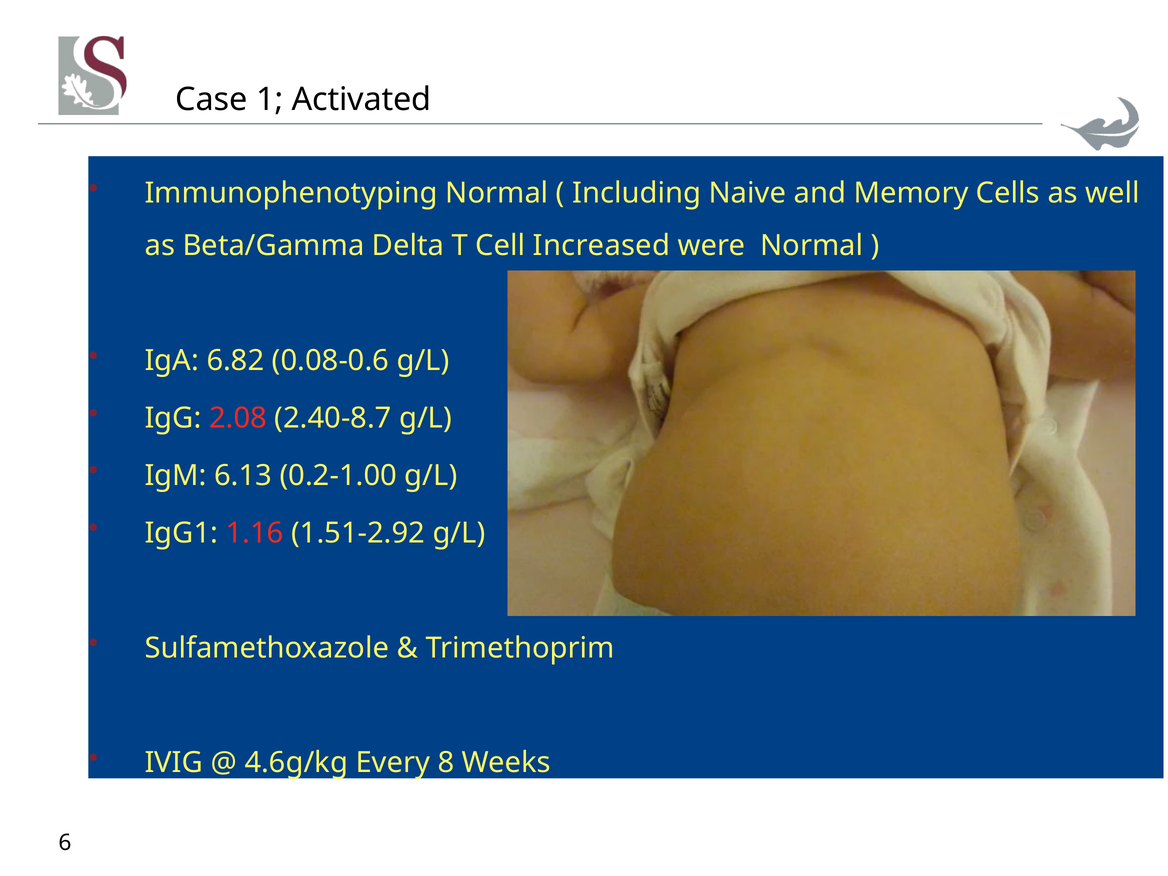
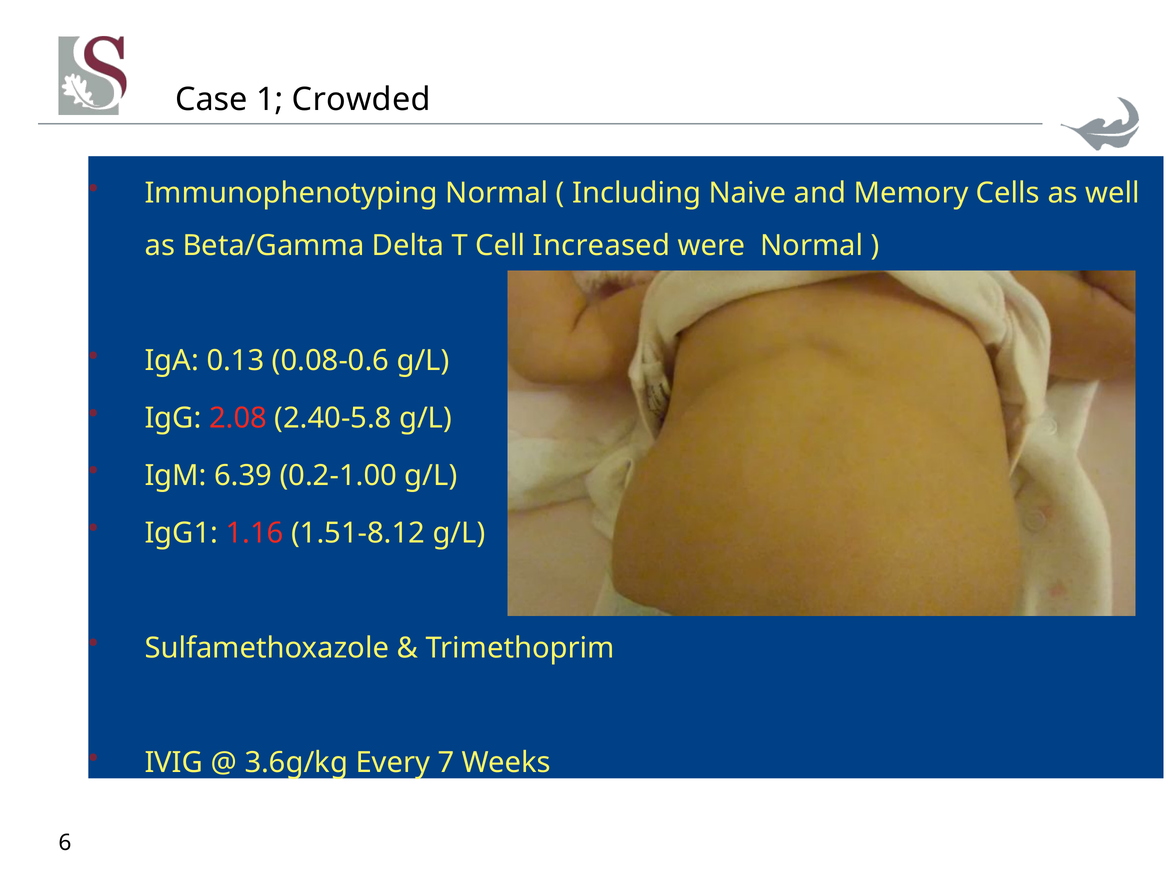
Activated: Activated -> Crowded (361, 100)
6.82: 6.82 -> 0.13 (235, 361)
2.40-8.7: 2.40-8.7 -> 2.40-5.8 (333, 418)
6.13: 6.13 -> 6.39 (243, 476)
1.51-2.92: 1.51-2.92 -> 1.51-8.12 (358, 533)
4.6g/kg: 4.6g/kg -> 3.6g/kg (296, 763)
8: 8 -> 7 (446, 763)
